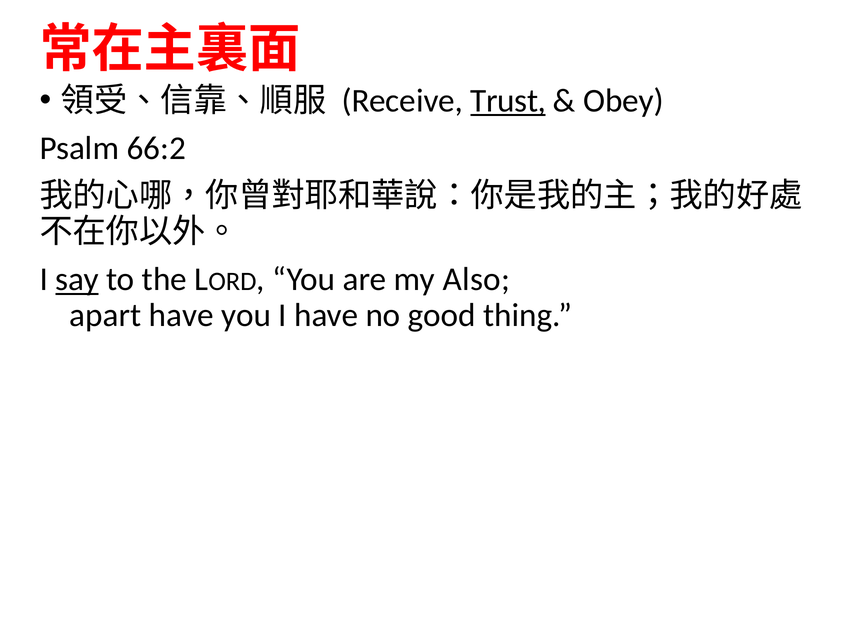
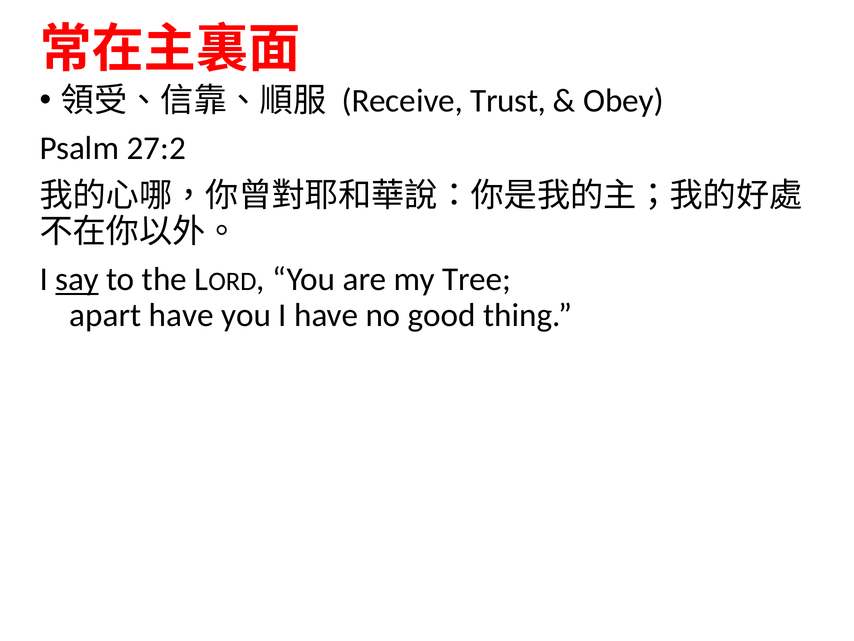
Trust underline: present -> none (508, 100)
66:2: 66:2 -> 27:2 (156, 148)
Also: Also -> Tree (477, 279)
